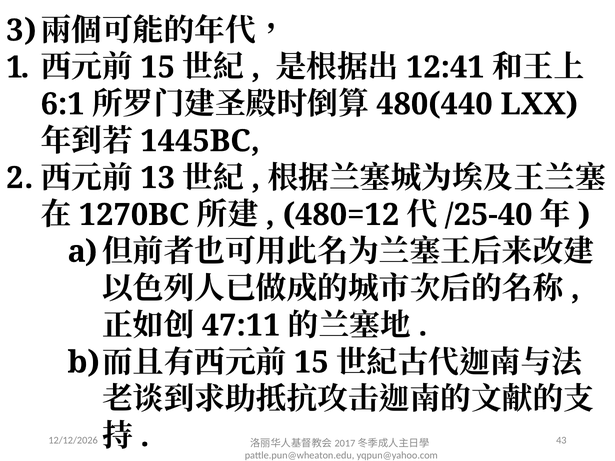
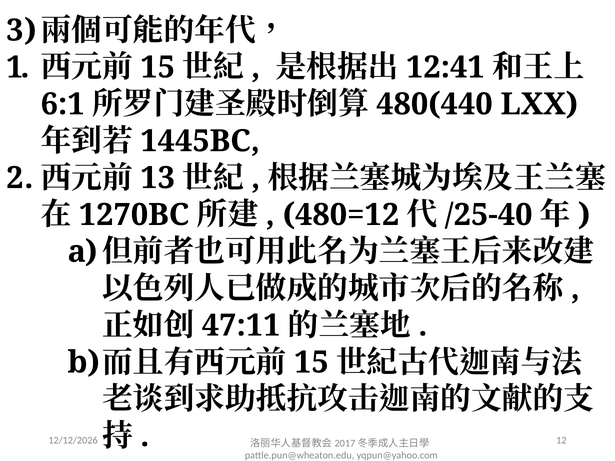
43: 43 -> 12 (561, 440)
